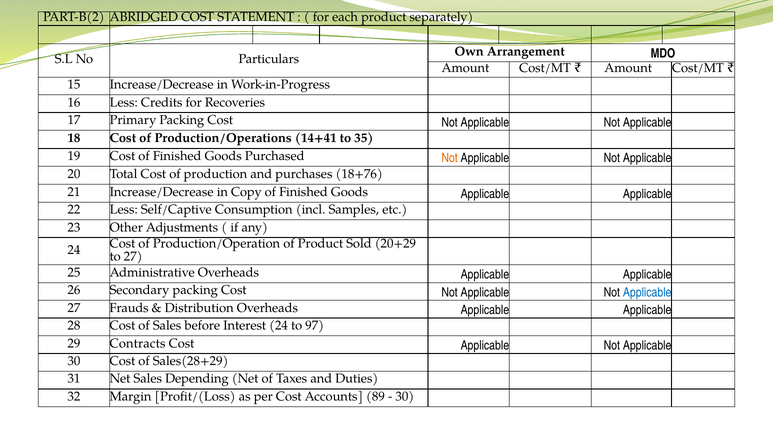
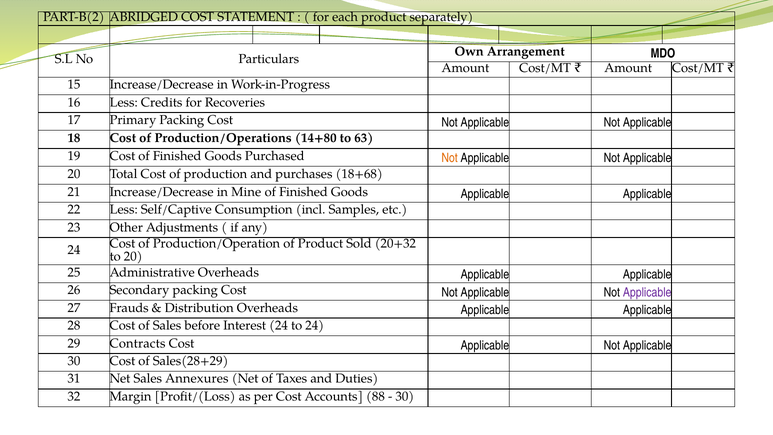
14+41: 14+41 -> 14+80 (316, 138)
35: 35 -> 63 (364, 138)
18+76: 18+76 -> 18+68 (359, 174)
Copy: Copy -> Mine (246, 192)
20+29: 20+29 -> 20+32 (395, 243)
to 27: 27 -> 20 (133, 256)
Applicable colour: blue -> purple (647, 292)
to 97: 97 -> 24 (315, 325)
Depending: Depending -> Annexures (197, 379)
89: 89 -> 88 (375, 396)
